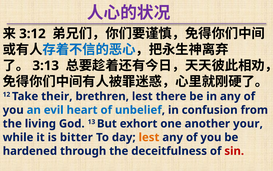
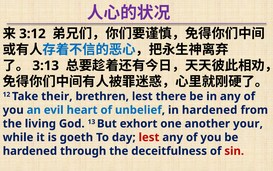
in confusion: confusion -> hardened (210, 110)
bitter: bitter -> goeth (76, 137)
lest colour: orange -> red (149, 137)
